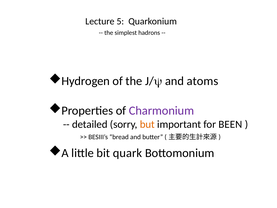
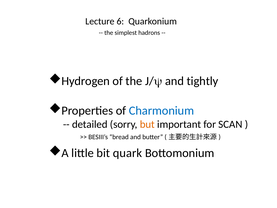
5: 5 -> 6 (120, 21)
atoms: atoms -> tightly (203, 81)
Charmonium colour: purple -> blue (162, 110)
BEEN: BEEN -> SCAN (230, 124)
